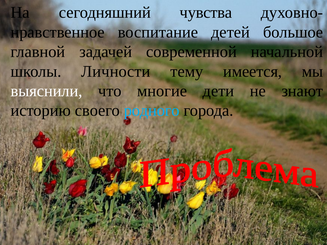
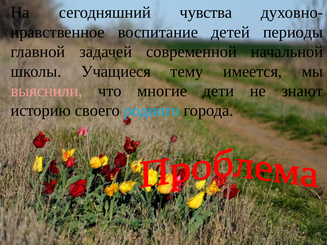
большое: большое -> периоды (293, 32)
Личности: Личности -> Учащиеся (116, 71)
выяснили colour: white -> pink (47, 91)
